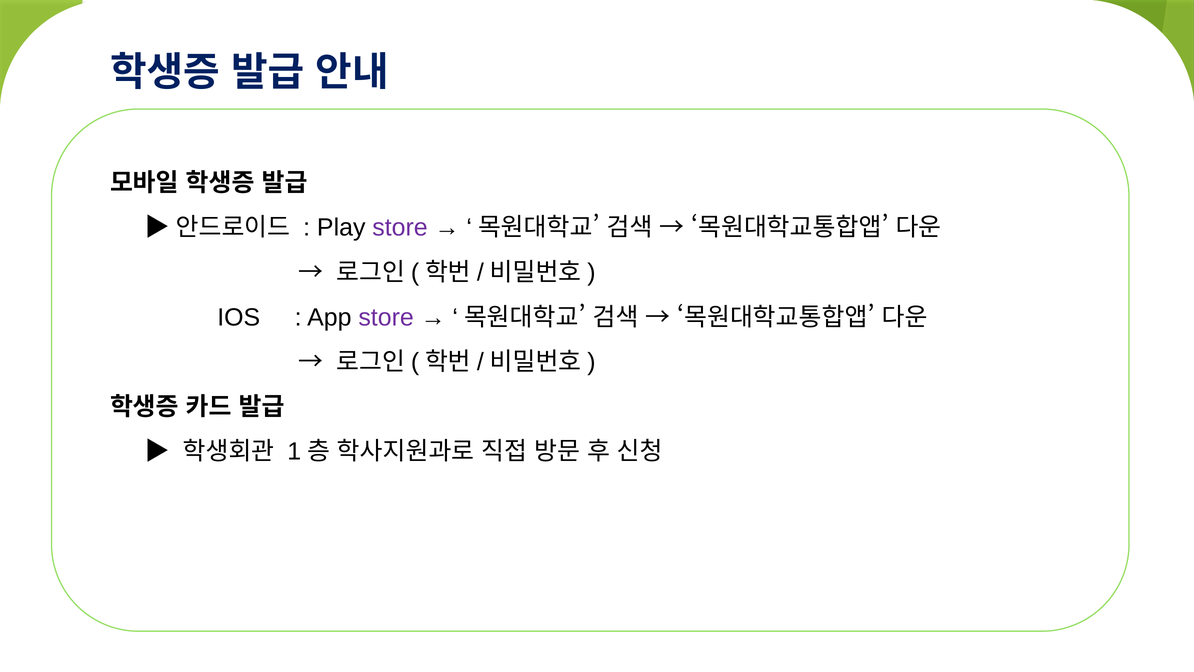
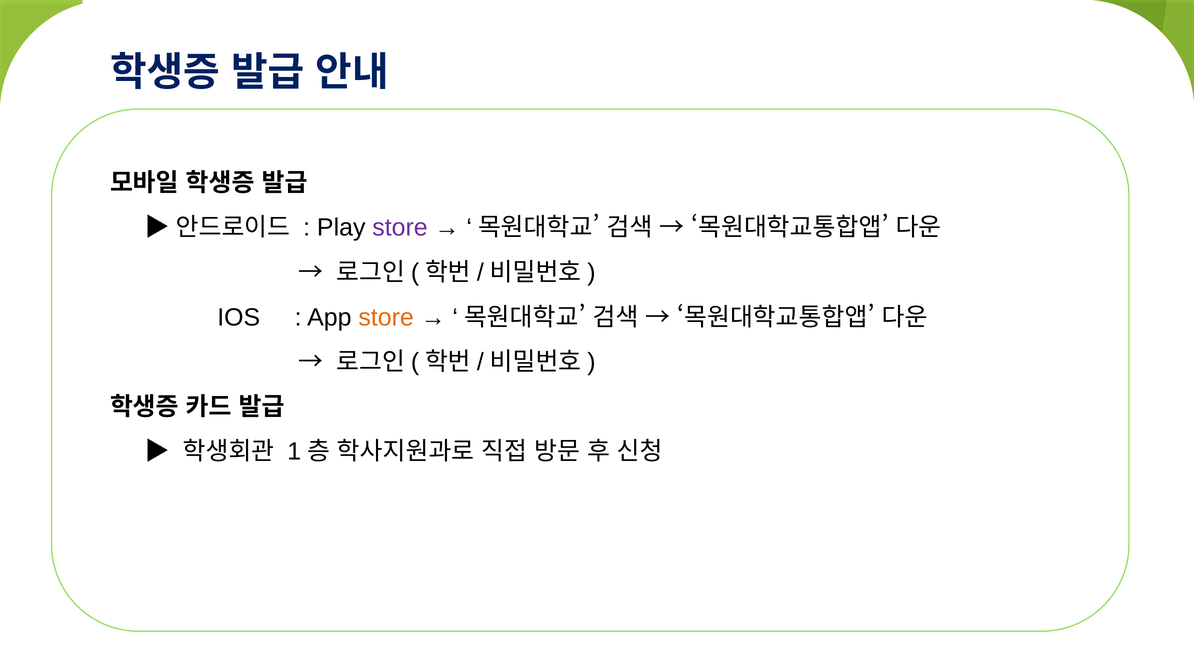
store colour: purple -> orange (386, 317)
